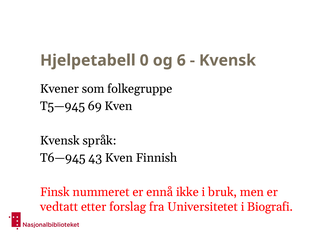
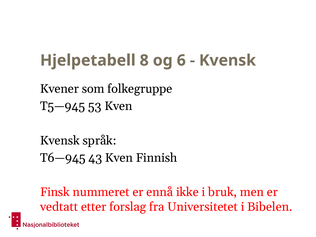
0: 0 -> 8 (144, 60)
69: 69 -> 53 (95, 106)
Biografi: Biografi -> Bibelen (270, 207)
